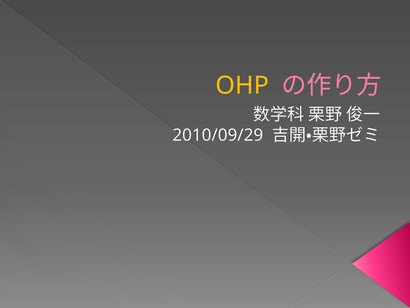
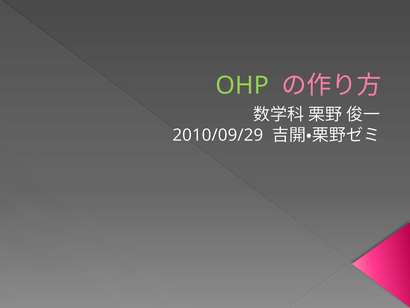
OHP colour: yellow -> light green (242, 85)
